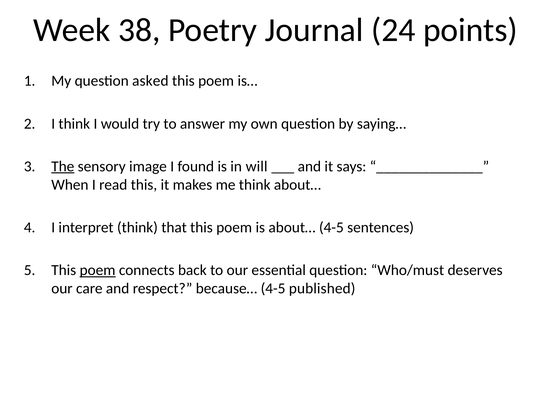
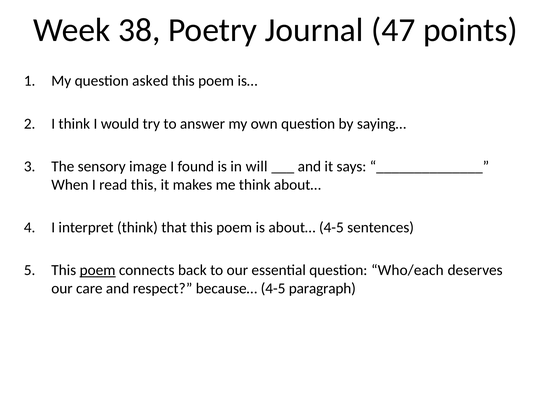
24: 24 -> 47 (393, 30)
The underline: present -> none (63, 166)
Who/must: Who/must -> Who/each (407, 270)
published: published -> paragraph (322, 288)
